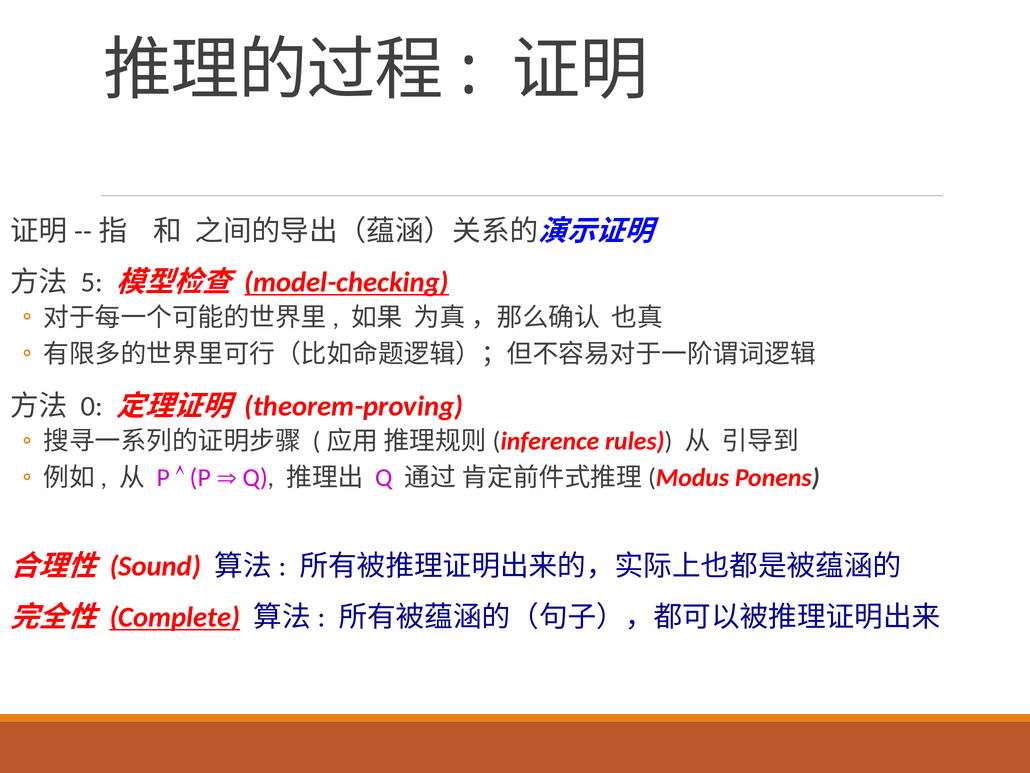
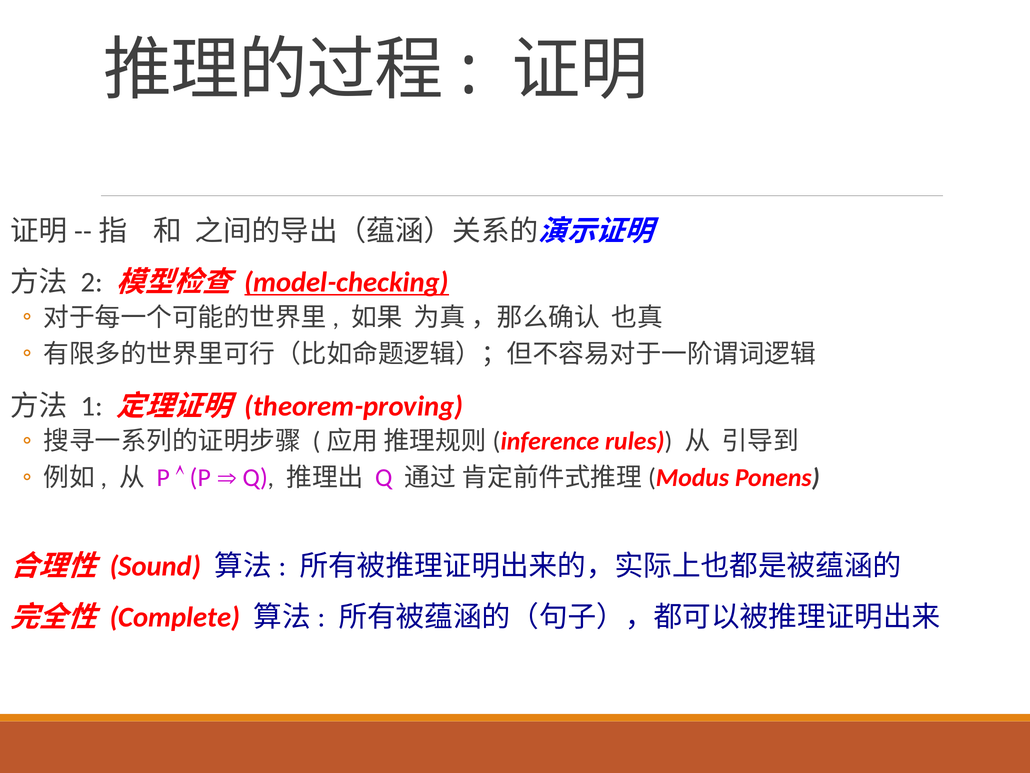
5: 5 -> 2 (92, 282)
0: 0 -> 1 (92, 406)
Complete underline: present -> none (175, 617)
